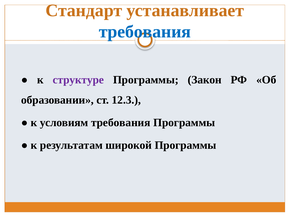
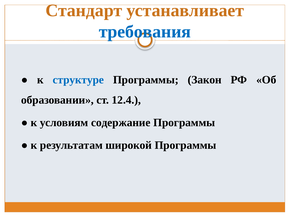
структуре colour: purple -> blue (78, 80)
12.3: 12.3 -> 12.4 (126, 100)
условиям требования: требования -> содержание (121, 123)
